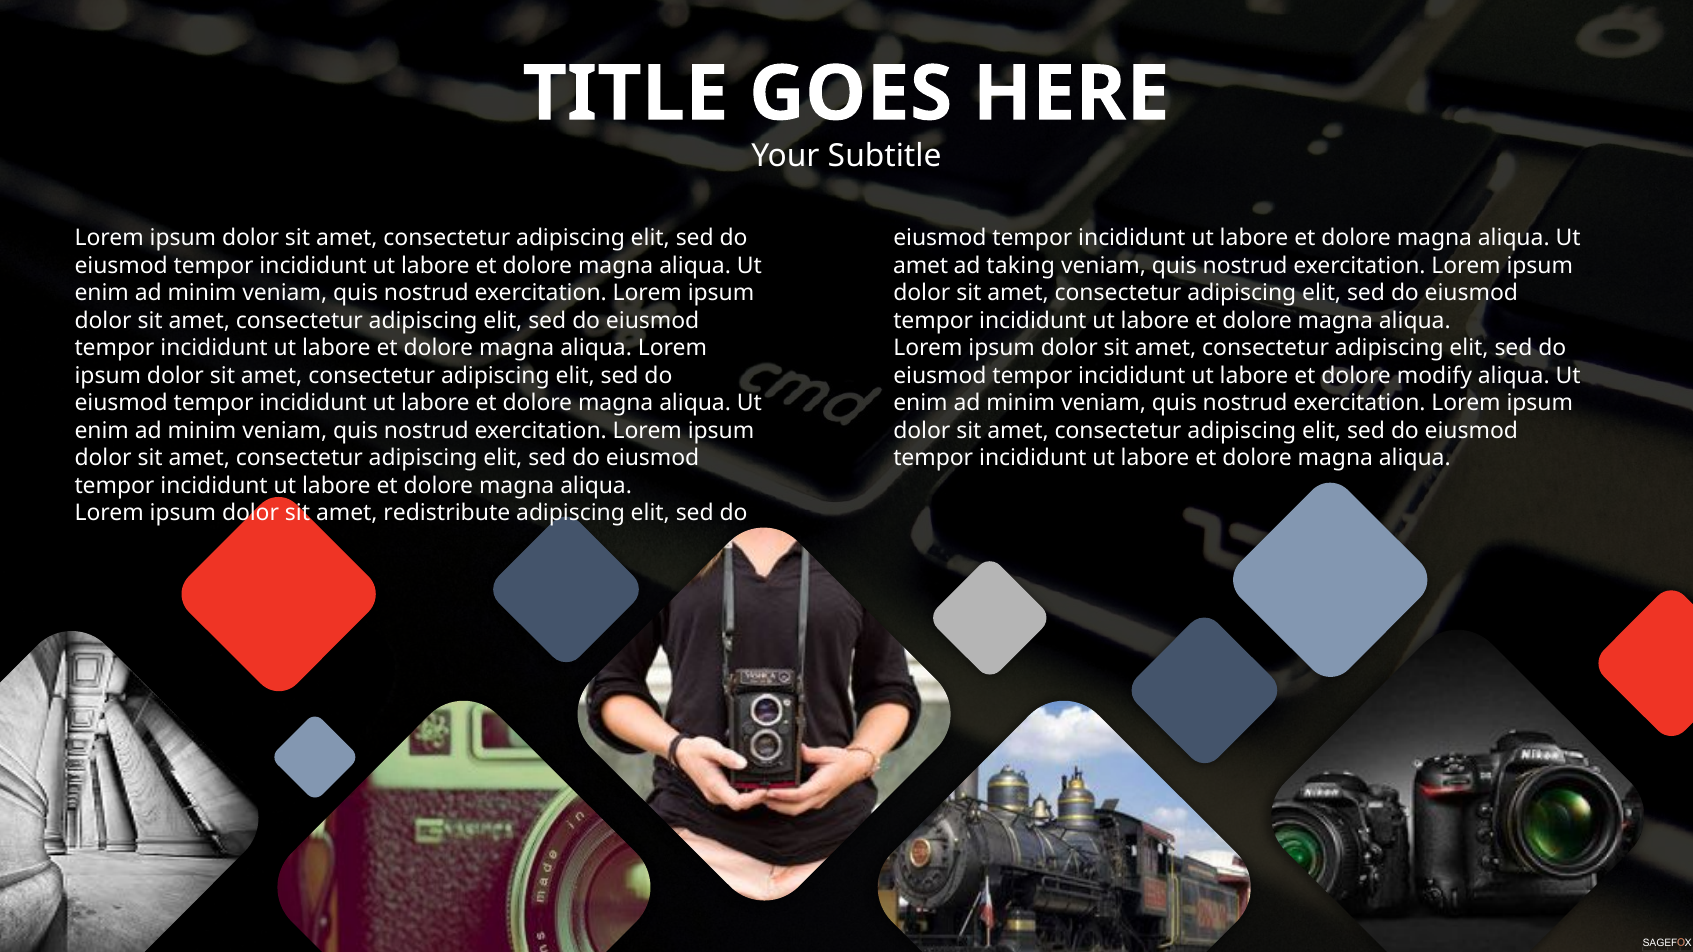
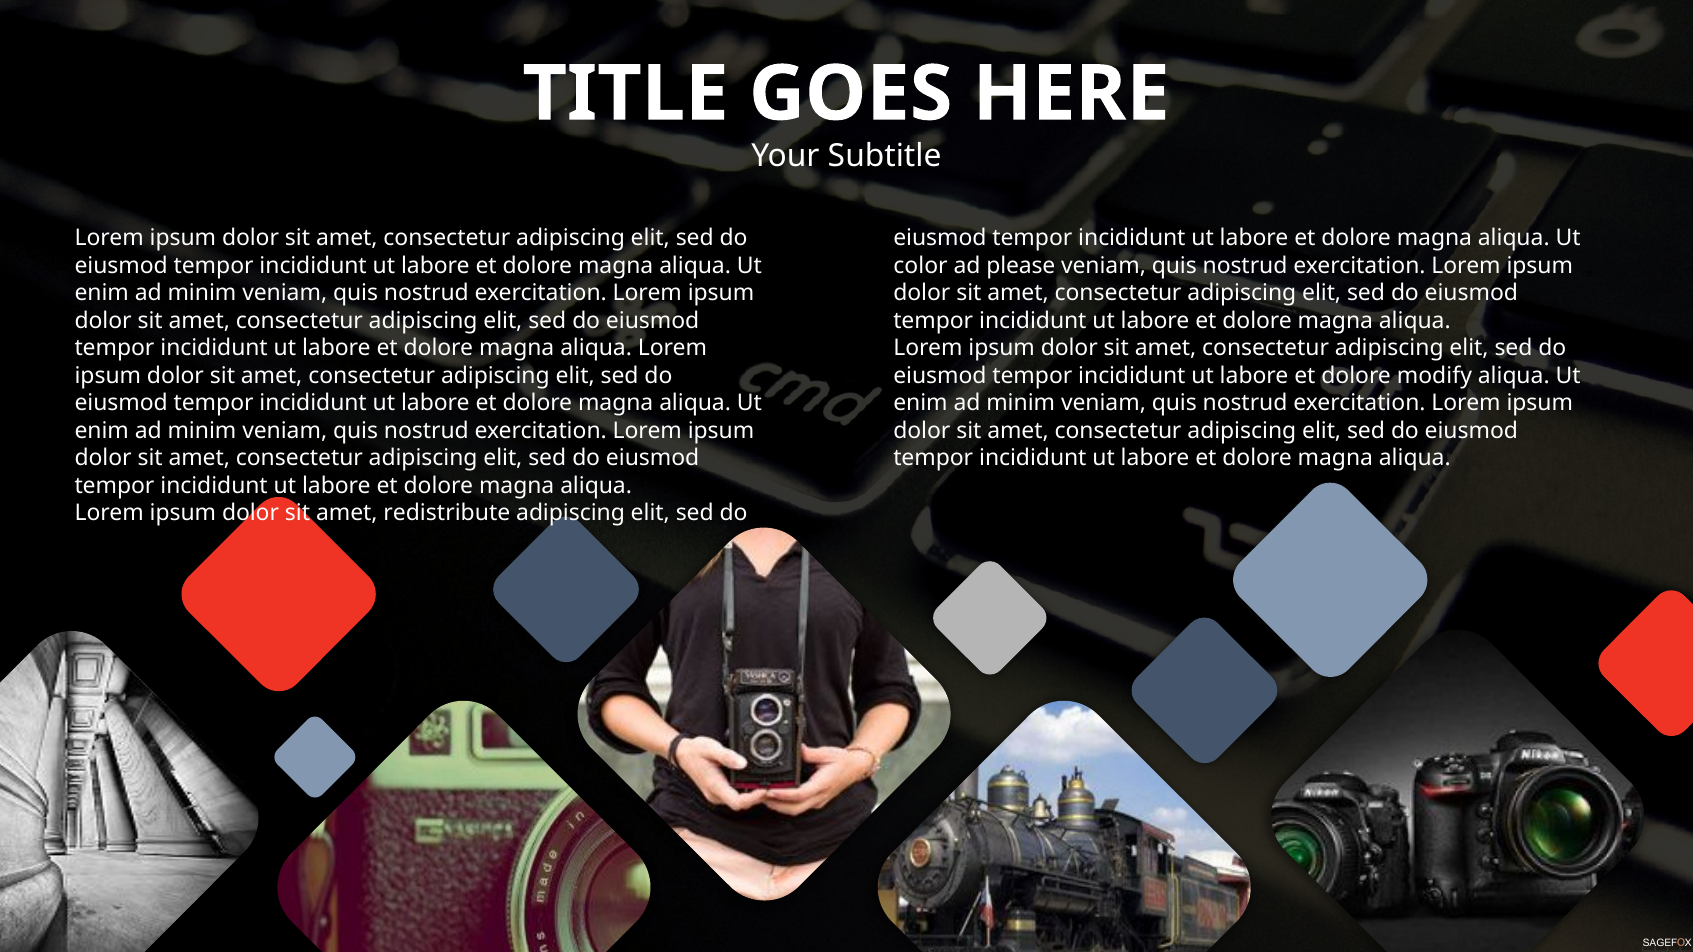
amet: amet -> color (921, 266)
taking: taking -> please (1021, 266)
